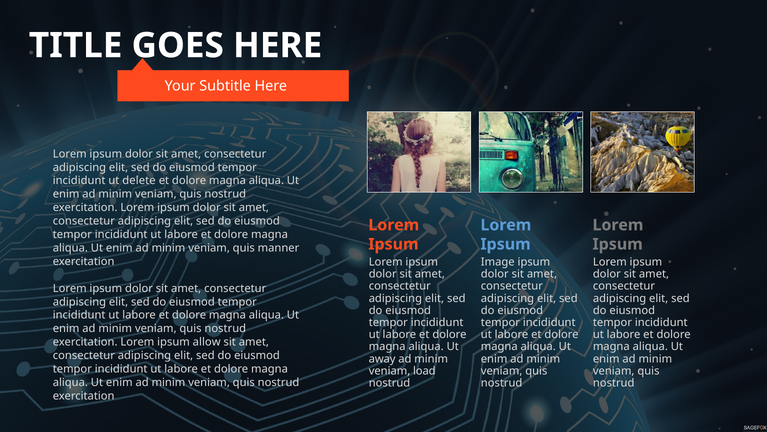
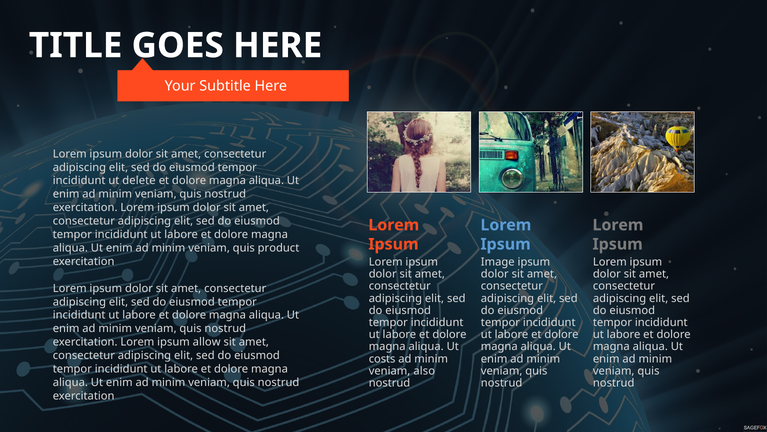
manner: manner -> product (279, 248)
away: away -> costs (382, 358)
load: load -> also (424, 371)
